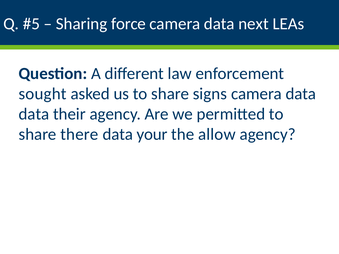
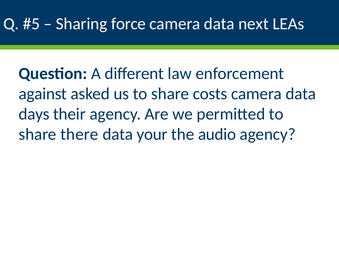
sought: sought -> against (43, 94)
signs: signs -> costs (210, 94)
data: data -> days (34, 114)
allow: allow -> audio (217, 135)
